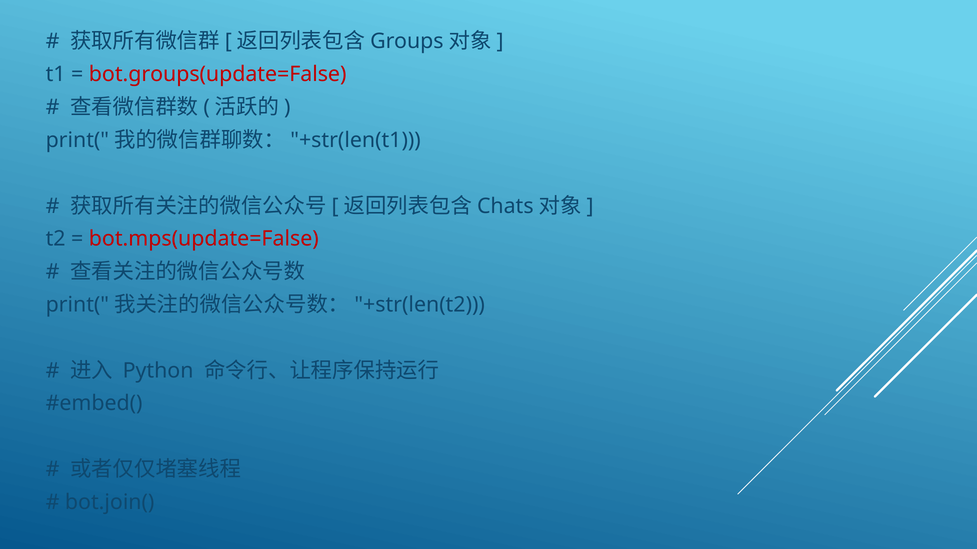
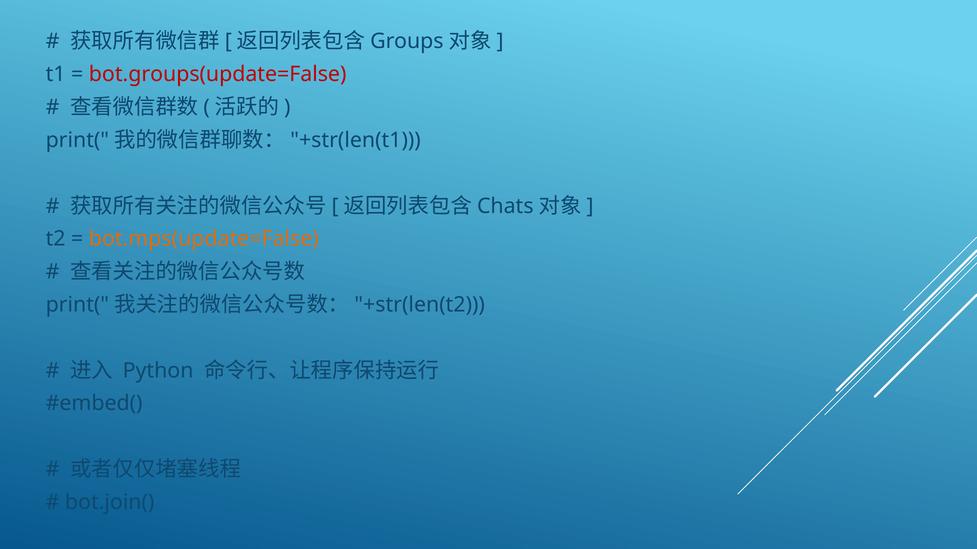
bot.mps(update=False colour: red -> orange (204, 239)
